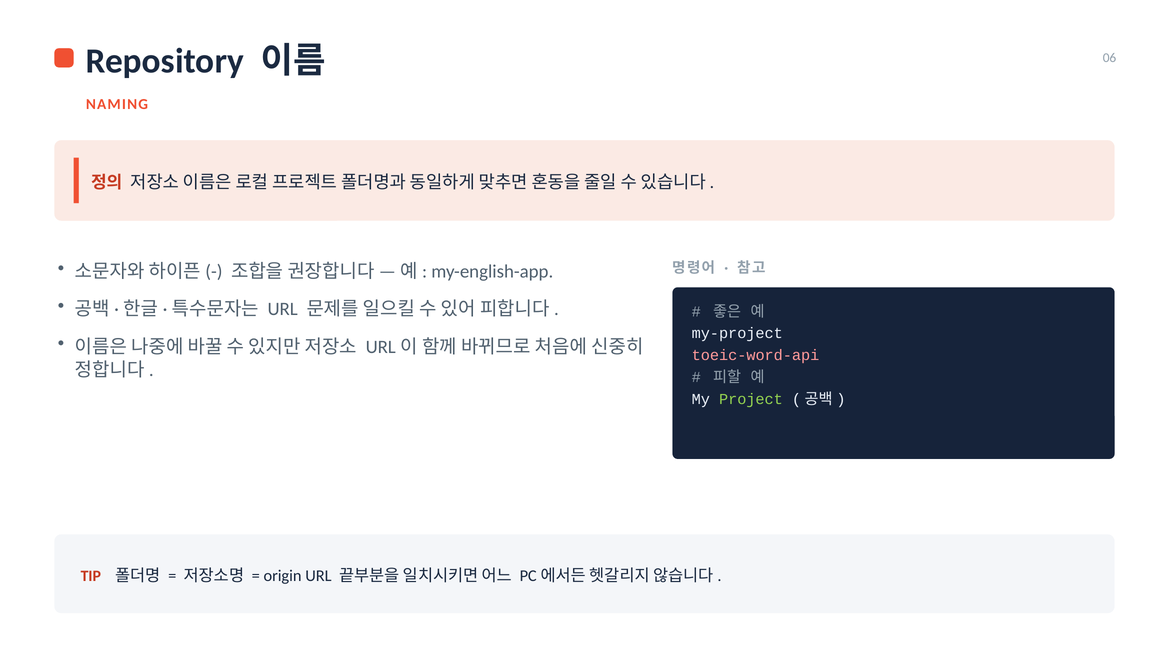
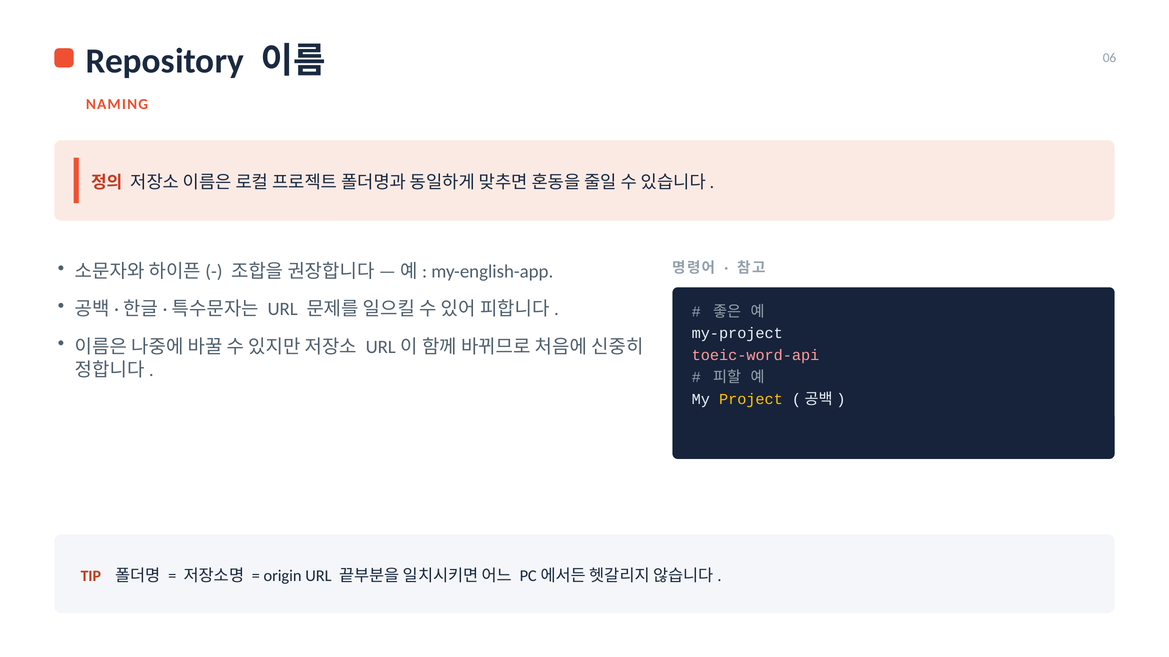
Project colour: light green -> yellow (751, 399)
